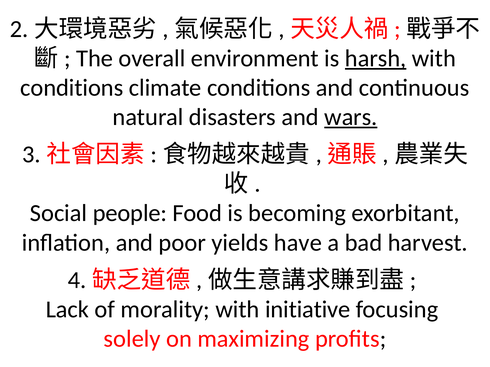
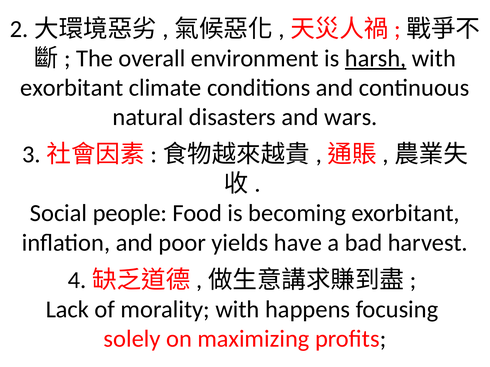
conditions: conditions -> exorbitant (72, 88)
wars underline: present -> none (351, 117)
initiative: initiative -> happens (308, 310)
